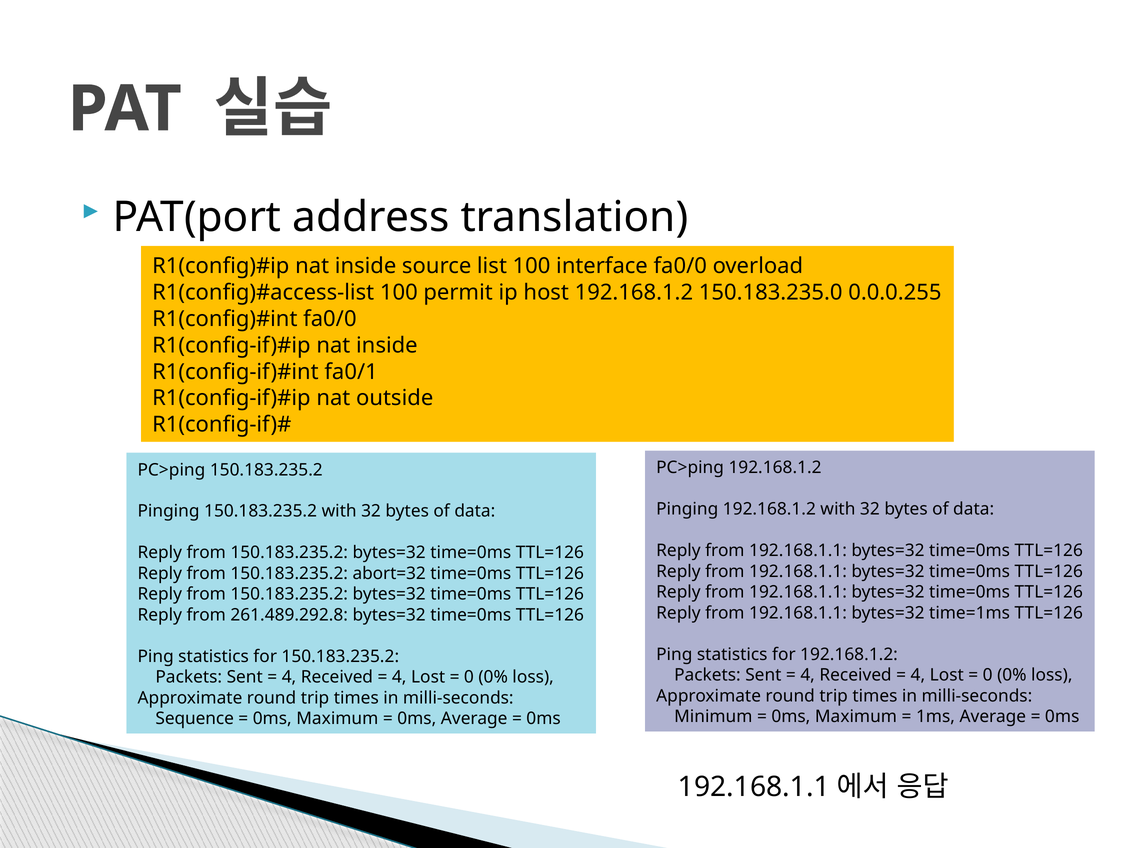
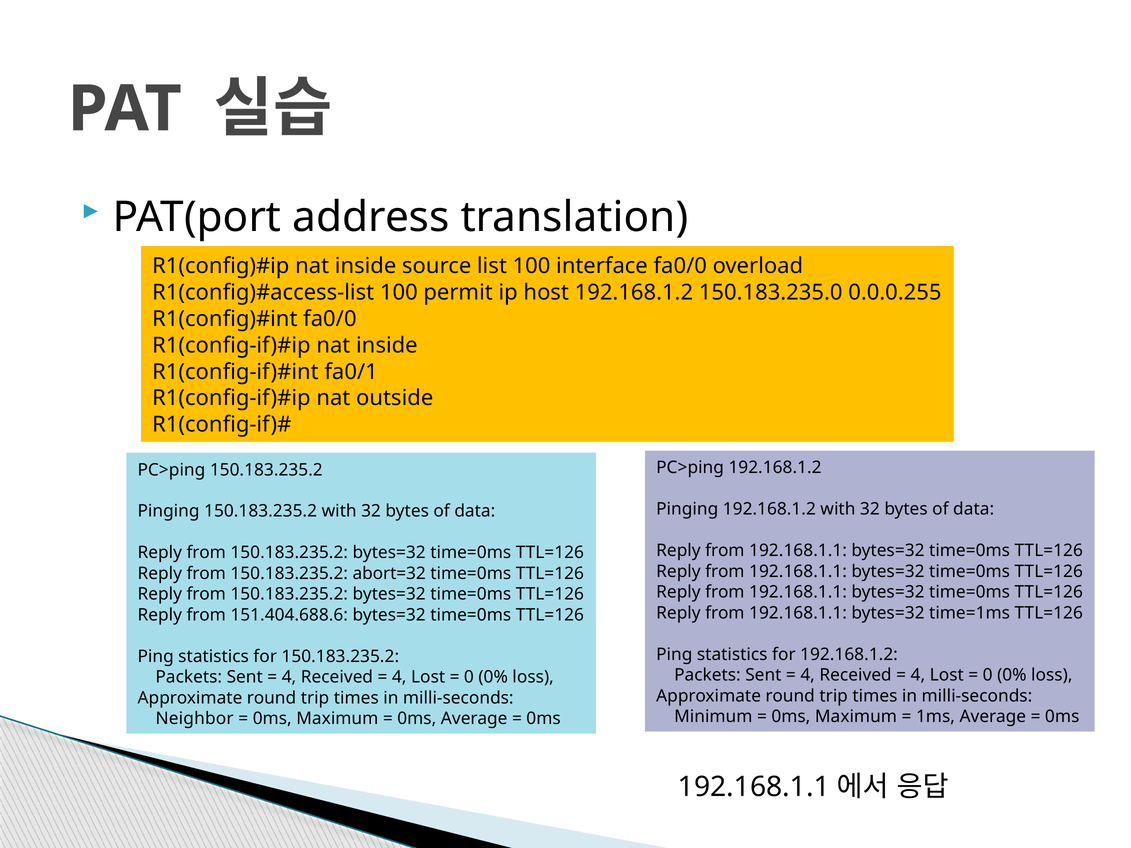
261.489.292.8: 261.489.292.8 -> 151.404.688.6 (289, 615)
Sequence: Sequence -> Neighbor (195, 719)
